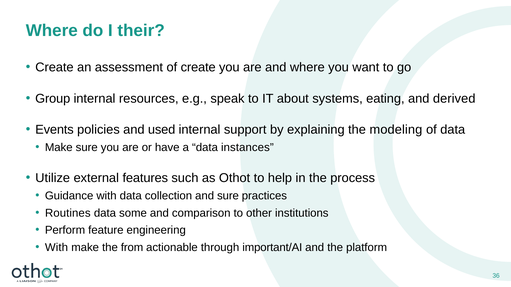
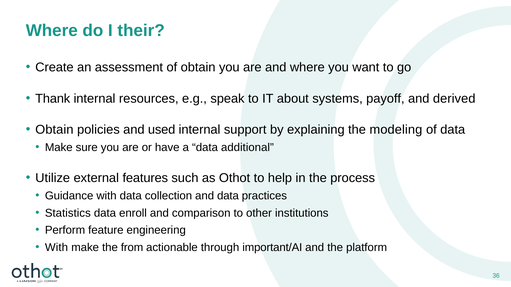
of create: create -> obtain (198, 67)
Group: Group -> Thank (53, 99)
eating: eating -> payoff (385, 99)
Events: Events -> Obtain (54, 130)
instances: instances -> additional (247, 148)
and sure: sure -> data (228, 196)
Routines: Routines -> Statistics (68, 213)
some: some -> enroll (133, 213)
